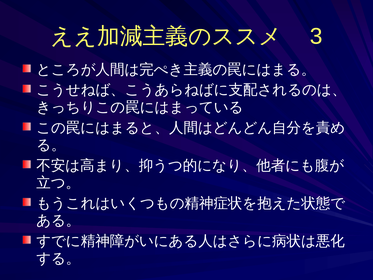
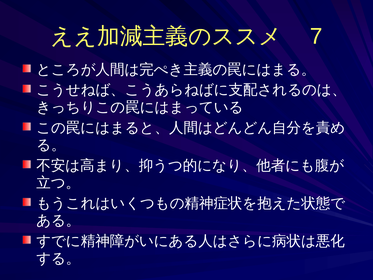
3: 3 -> 7 (316, 36)
